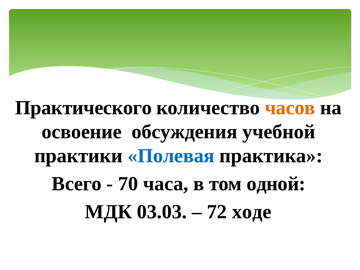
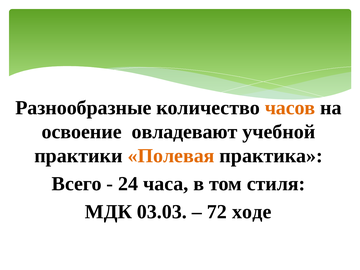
Практического: Практического -> Разнообразные (83, 108)
обсуждения: обсуждения -> овладевают (185, 132)
Полевая colour: blue -> orange (171, 156)
70: 70 -> 24 (128, 184)
одной: одной -> стиля (276, 184)
